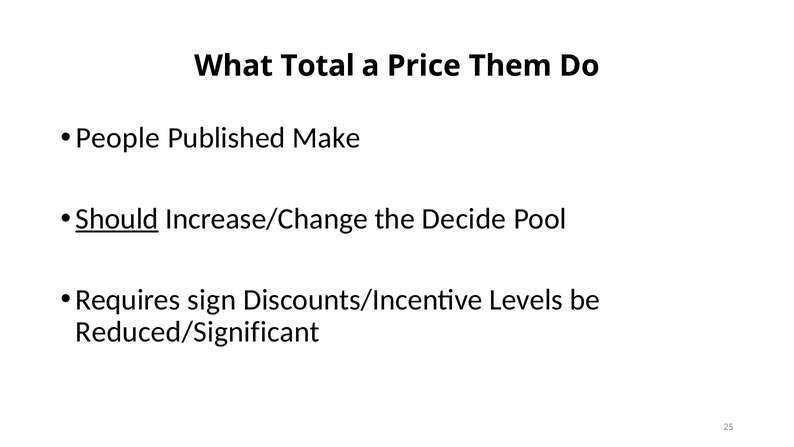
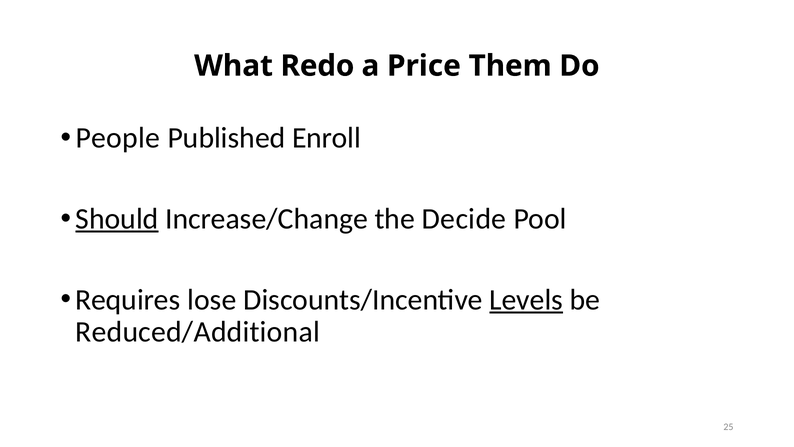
Total: Total -> Redo (317, 66)
Make: Make -> Enroll (327, 138)
sign: sign -> lose (212, 299)
Levels underline: none -> present (526, 299)
Reduced/Significant: Reduced/Significant -> Reduced/Additional (198, 332)
